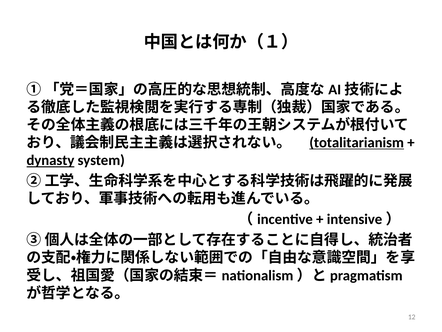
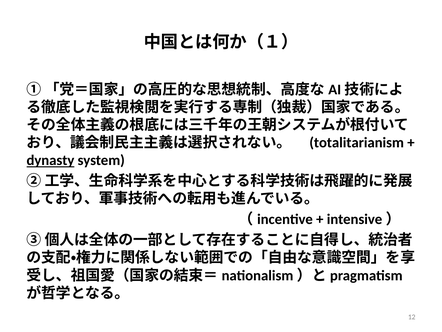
totalitarianism underline: present -> none (357, 142)
